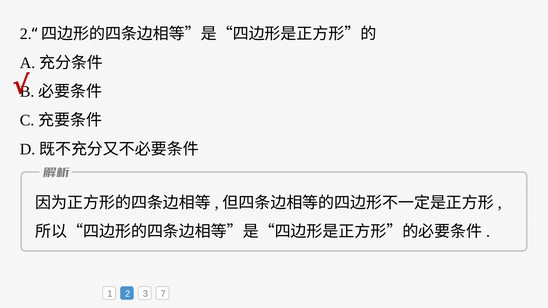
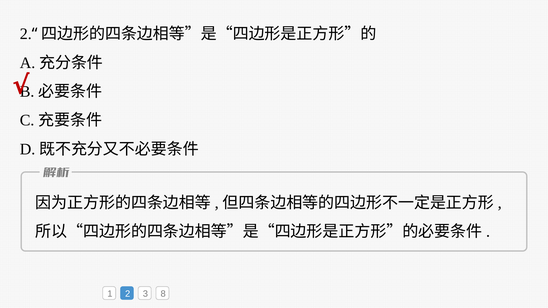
7: 7 -> 8 (163, 294)
